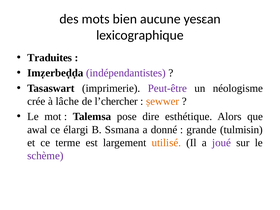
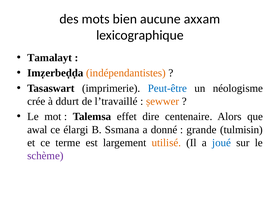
yesɛan: yesɛan -> axxam (202, 19)
Traduites: Traduites -> Tamalayt (50, 58)
indépendantistes colour: purple -> orange (126, 73)
Peut-être colour: purple -> blue (167, 88)
lâche: lâche -> ddurt (67, 101)
l’chercher: l’chercher -> l’travaillé (116, 101)
pose: pose -> effet (127, 117)
esthétique: esthétique -> centenaire (189, 117)
joué colour: purple -> blue (222, 143)
